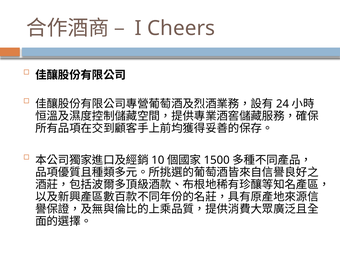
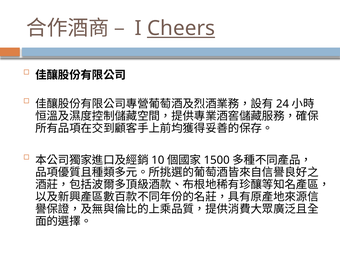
Cheers underline: none -> present (181, 28)
